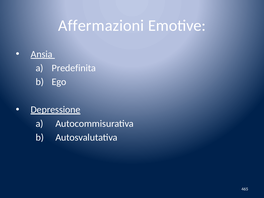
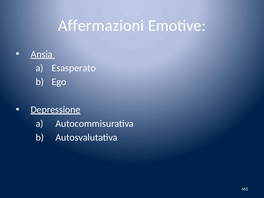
Predefinita: Predefinita -> Esasperato (74, 68)
